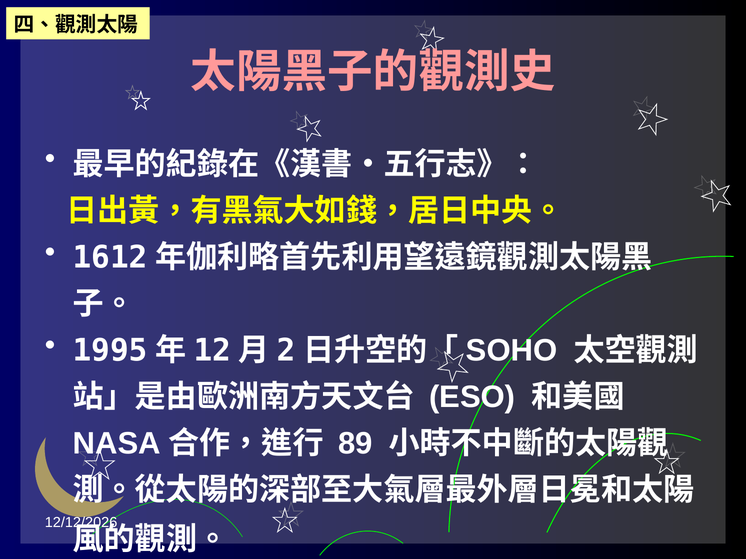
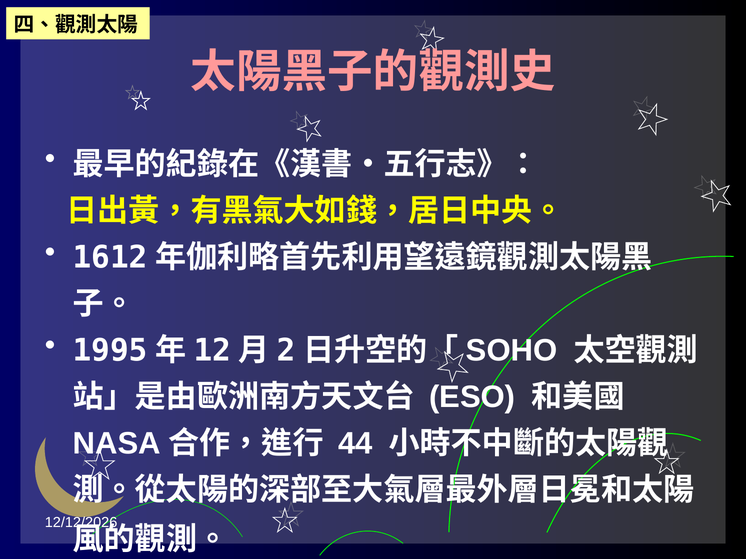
89: 89 -> 44 (355, 444)
